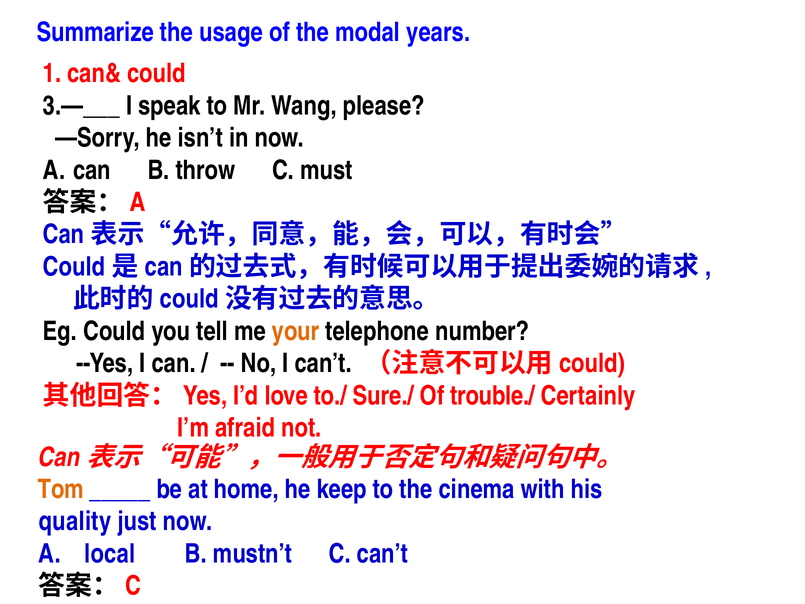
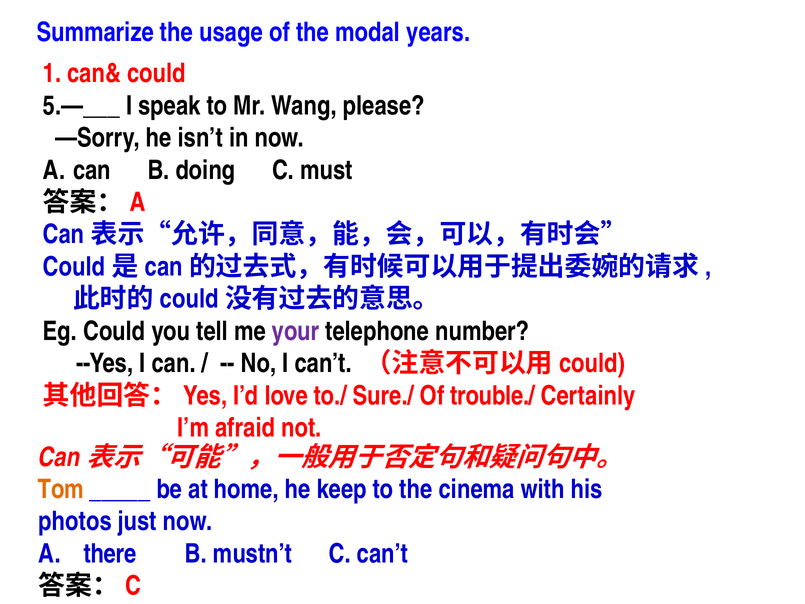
3.—___: 3.—___ -> 5.—___ (81, 106)
throw: throw -> doing (205, 170)
your colour: orange -> purple (296, 331)
quality: quality -> photos (75, 521)
local: local -> there (110, 554)
